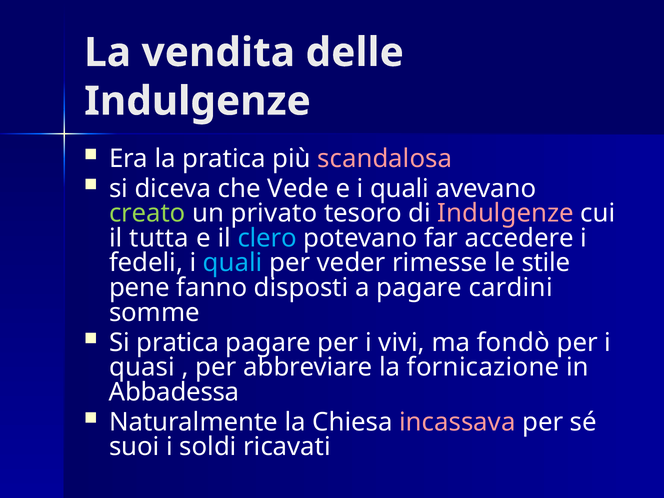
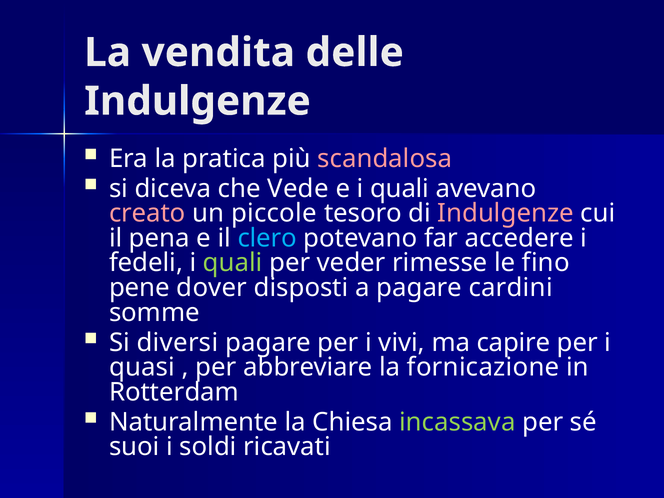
creato colour: light green -> pink (147, 213)
privato: privato -> piccole (274, 213)
tutta: tutta -> pena (159, 238)
quali colour: light blue -> light green (233, 263)
stile: stile -> fino (546, 263)
fanno: fanno -> dover (212, 288)
Si pratica: pratica -> diversi (178, 343)
fondò: fondò -> capire (514, 343)
Abbadessa: Abbadessa -> Rotterdam (174, 392)
incassava colour: pink -> light green (457, 422)
